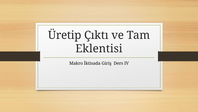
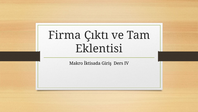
Üretip: Üretip -> Firma (65, 35)
